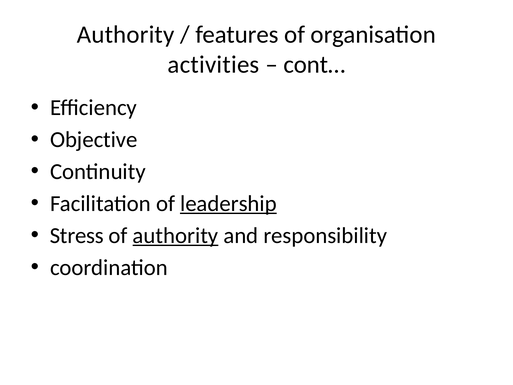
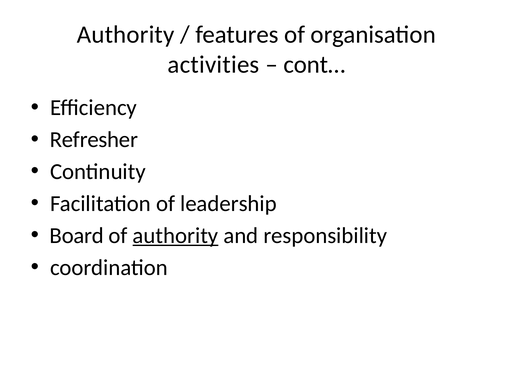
Objective: Objective -> Refresher (94, 140)
leadership underline: present -> none (228, 203)
Stress: Stress -> Board (77, 235)
